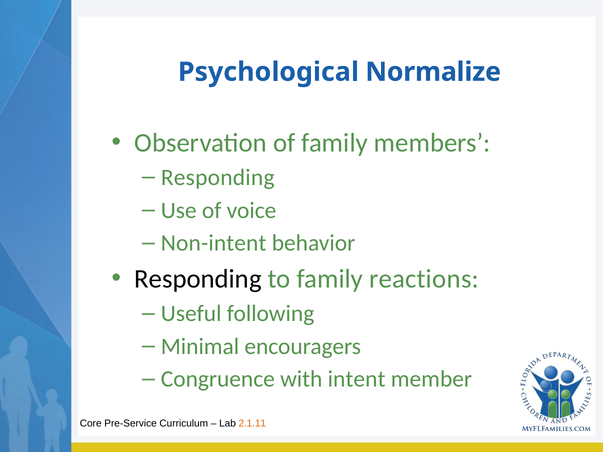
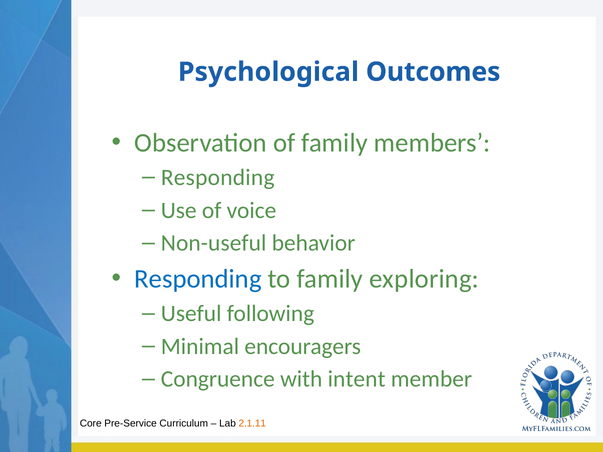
Normalize: Normalize -> Outcomes (433, 72)
Non-intent: Non-intent -> Non-useful (214, 243)
Responding colour: black -> blue (198, 279)
reactions: reactions -> exploring (424, 279)
